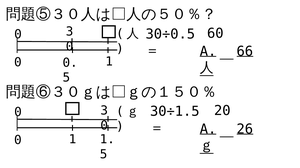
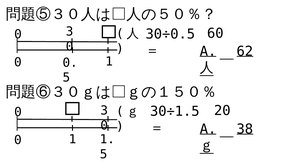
66: 66 -> 62 (245, 51)
26: 26 -> 38 (245, 130)
